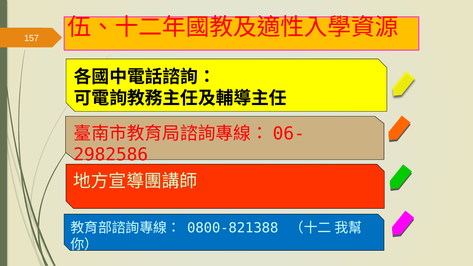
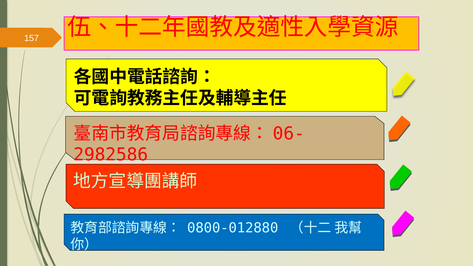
0800-821388: 0800-821388 -> 0800-012880 (233, 228)
